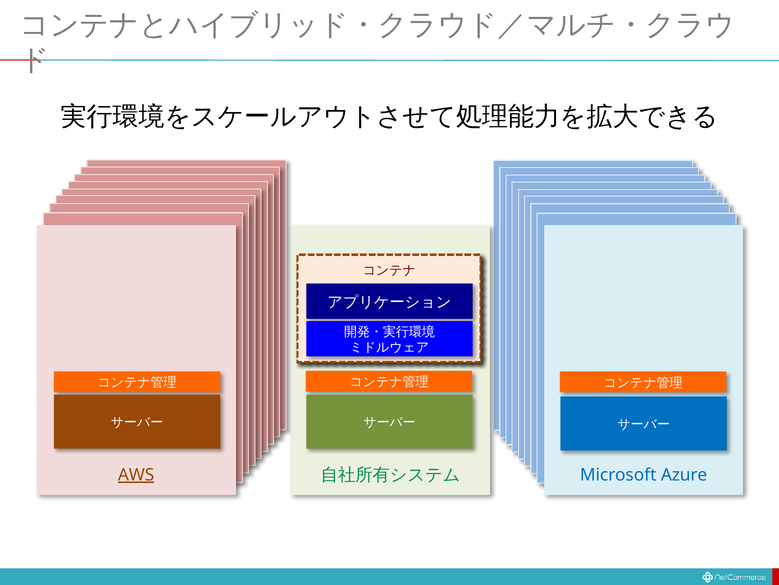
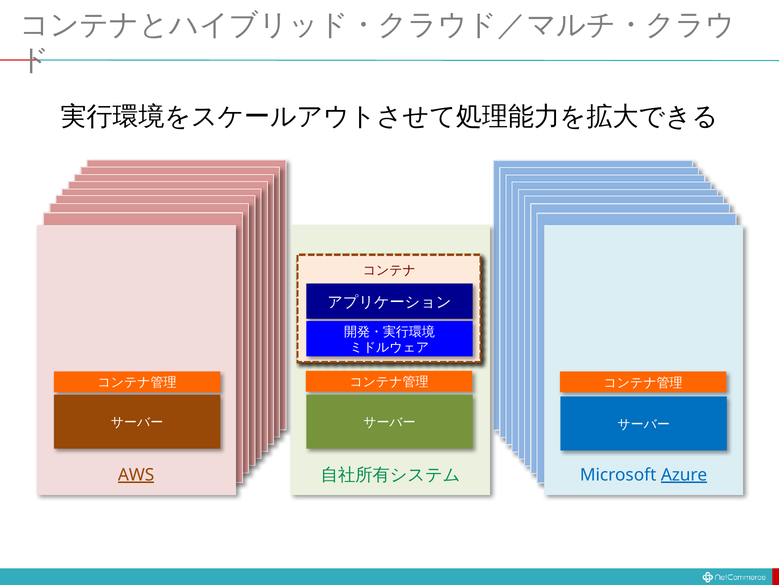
Azure underline: none -> present (684, 474)
